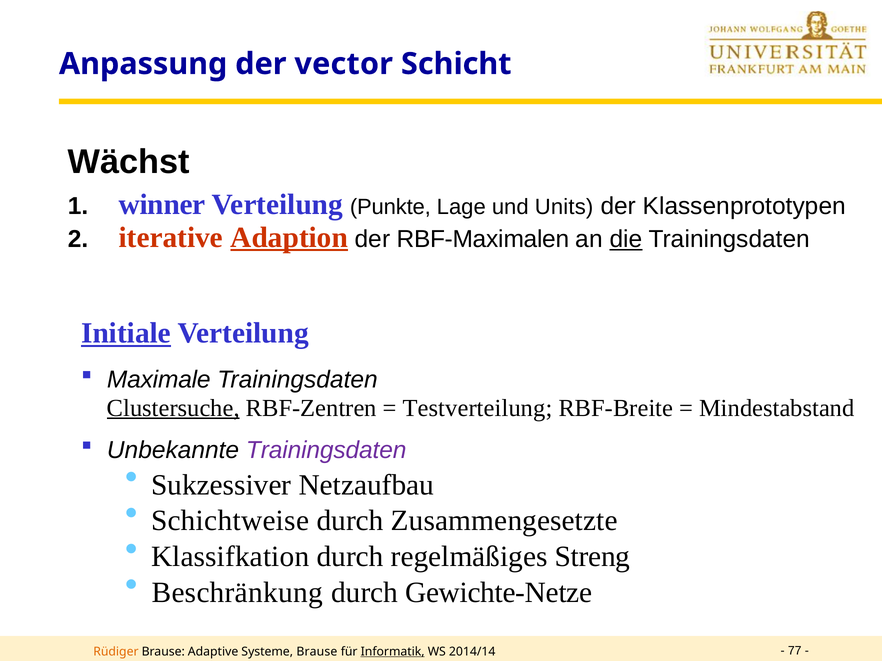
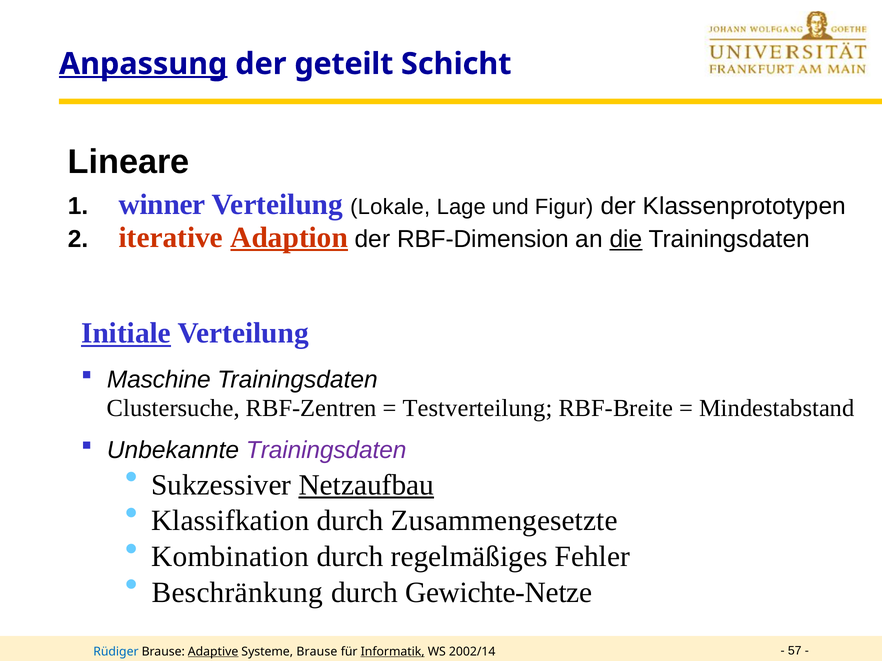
Anpassung underline: none -> present (143, 64)
vector: vector -> geteilt (344, 64)
Wächst: Wächst -> Lineare (129, 162)
Punkte: Punkte -> Lokale (390, 207)
Units: Units -> Figur (564, 207)
RBF-Maximalen: RBF-Maximalen -> RBF-Dimension (483, 239)
Maximale: Maximale -> Maschine (159, 380)
Clustersuche underline: present -> none (173, 408)
Netzaufbau underline: none -> present (366, 485)
Schichtweise: Schichtweise -> Klassifkation (230, 521)
Klassifkation: Klassifkation -> Kombination (230, 557)
Streng: Streng -> Fehler (592, 557)
Rüdiger colour: orange -> blue (116, 652)
Adaptive underline: none -> present (213, 652)
2014/14: 2014/14 -> 2002/14 (472, 652)
77: 77 -> 57 (795, 651)
